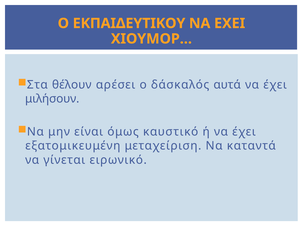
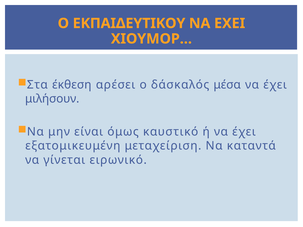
θέλουν: θέλουν -> έκθεση (72, 85)
αυτά: αυτά -> μέσα (227, 85)
